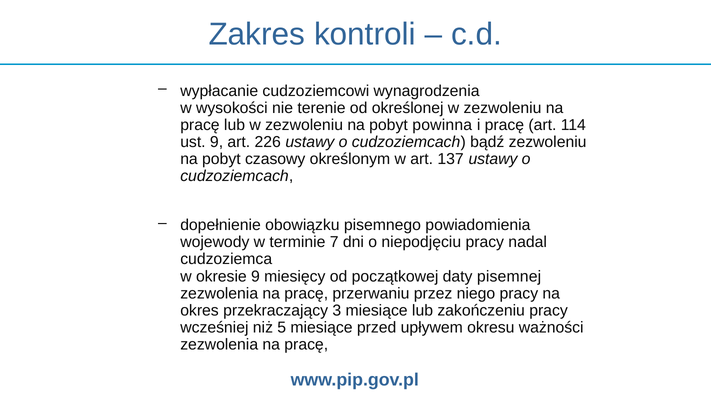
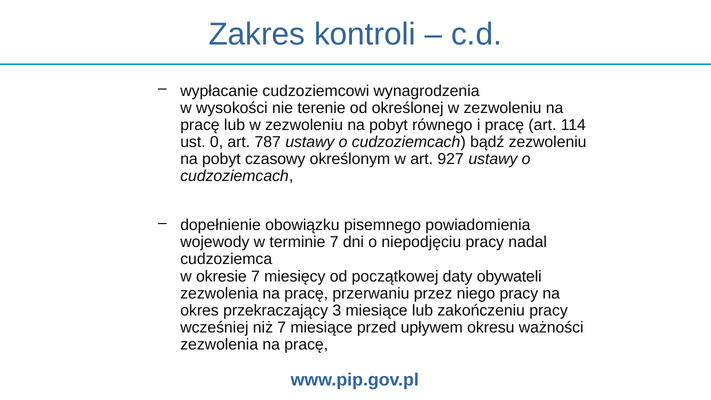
powinna: powinna -> równego (442, 125)
ust 9: 9 -> 0 (217, 142)
226: 226 -> 787 (268, 142)
137: 137 -> 927 (451, 159)
okresie 9: 9 -> 7 (255, 276)
pisemnej: pisemnej -> obywateli (509, 276)
niż 5: 5 -> 7 (282, 327)
